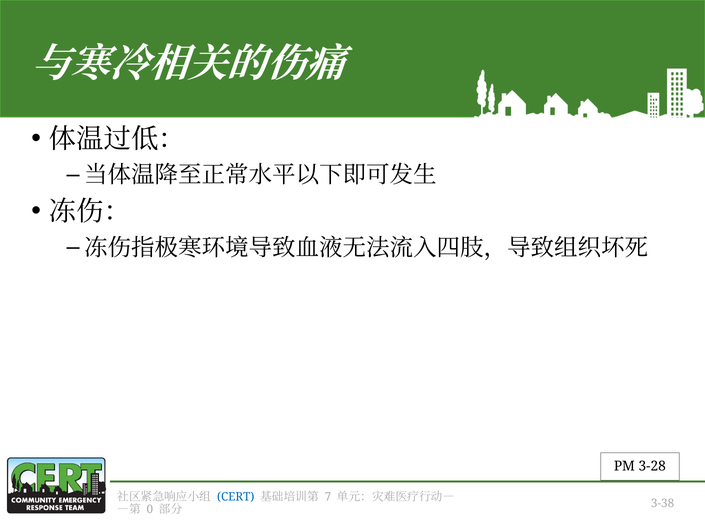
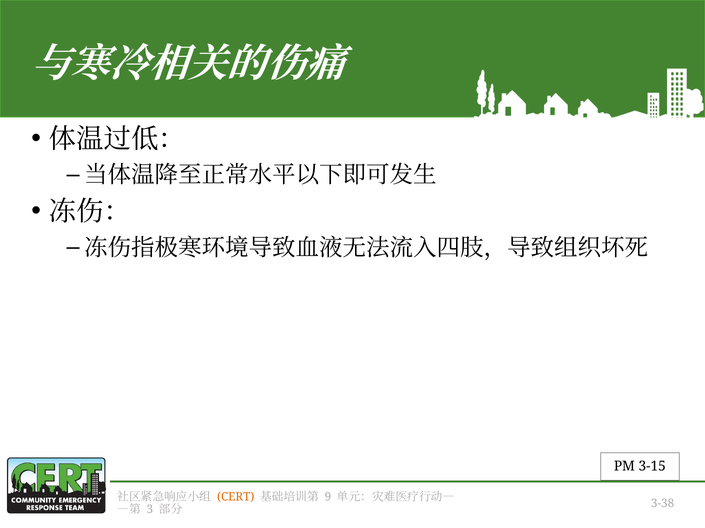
3-28: 3-28 -> 3-15 (652, 467)
CERT colour: blue -> orange (236, 498)
7: 7 -> 9 (328, 498)
0: 0 -> 3 (150, 510)
